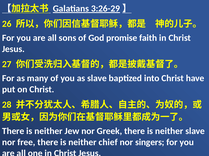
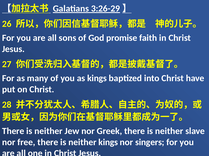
as slave: slave -> kings (97, 79)
neither chief: chief -> kings (108, 143)
